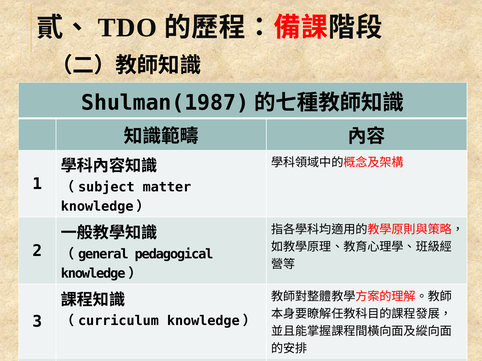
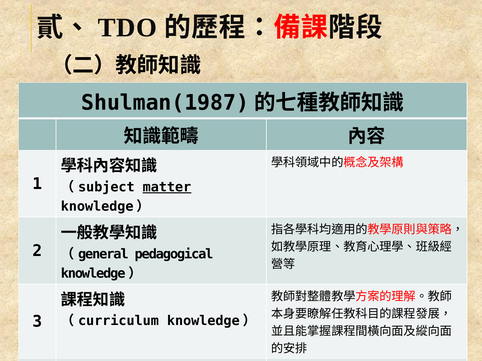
matter underline: none -> present (167, 187)
